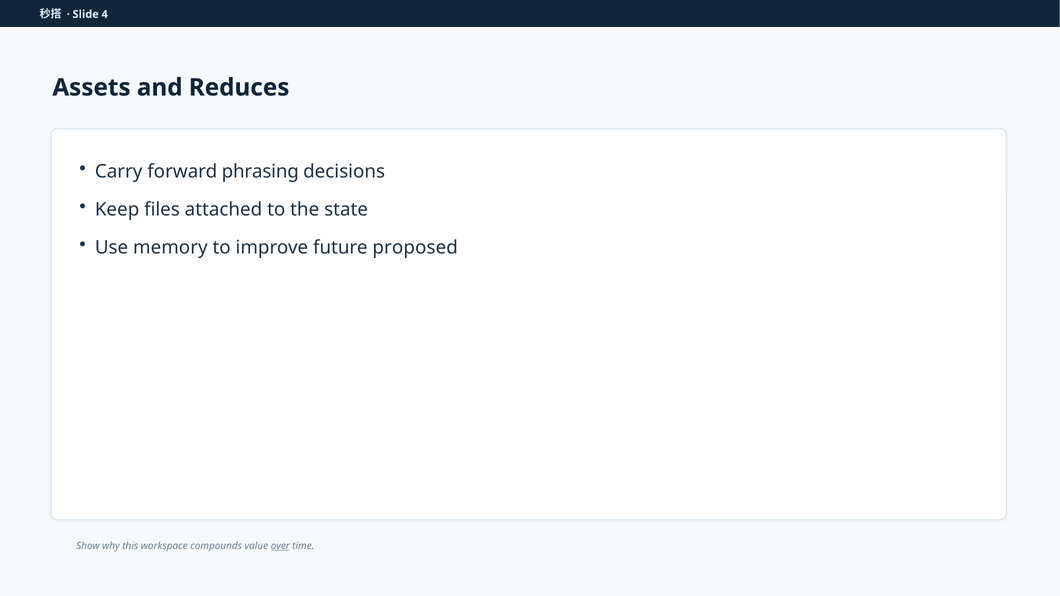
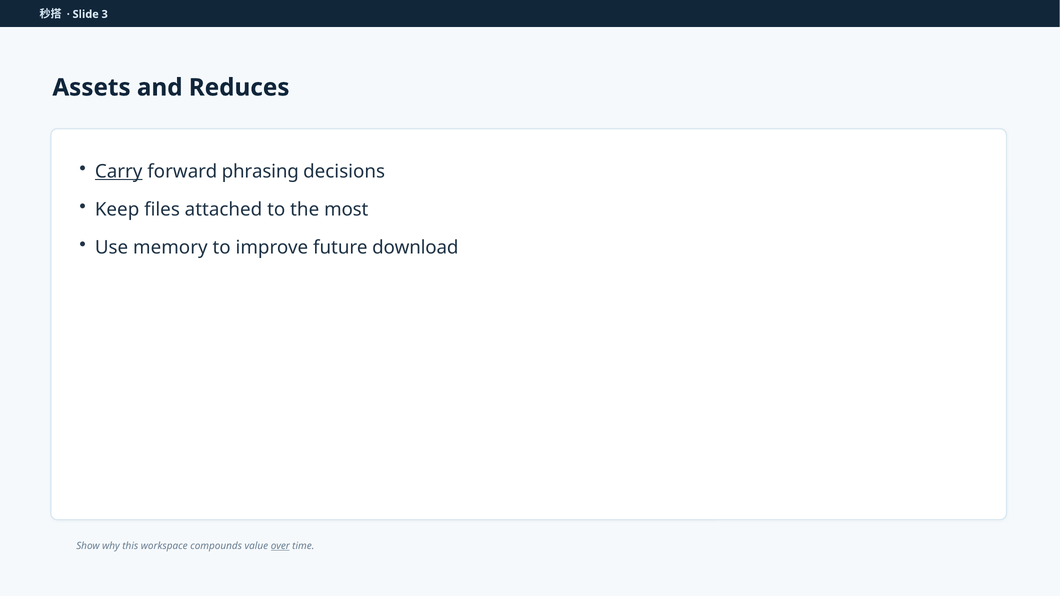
4: 4 -> 3 (105, 14)
Carry underline: none -> present (119, 172)
state: state -> most (346, 210)
proposed: proposed -> download (415, 248)
